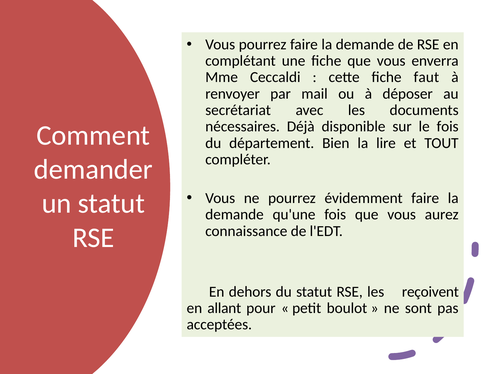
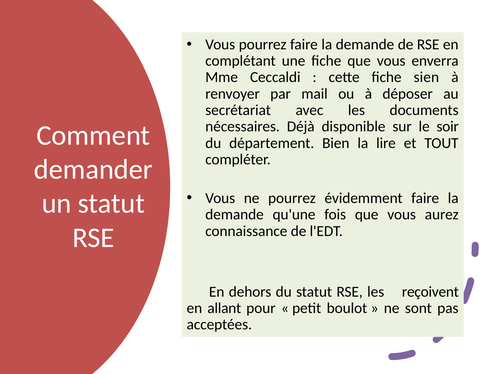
faut: faut -> sien (426, 77)
le fois: fois -> soir (448, 126)
